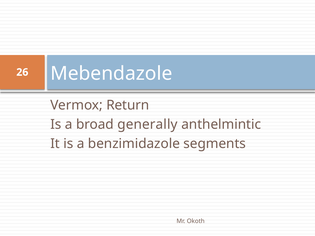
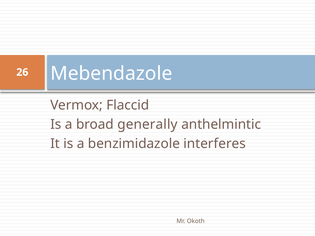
Return: Return -> Flaccid (128, 105)
segments: segments -> interferes (215, 144)
